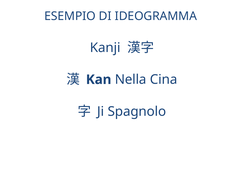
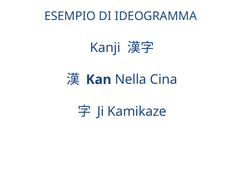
Spagnolo: Spagnolo -> Kamikaze (137, 112)
